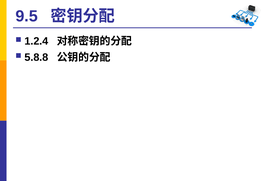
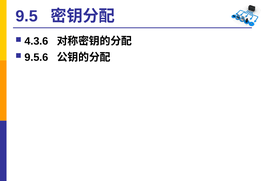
1.2.4: 1.2.4 -> 4.3.6 (36, 41)
5.8.8: 5.8.8 -> 9.5.6 (36, 57)
